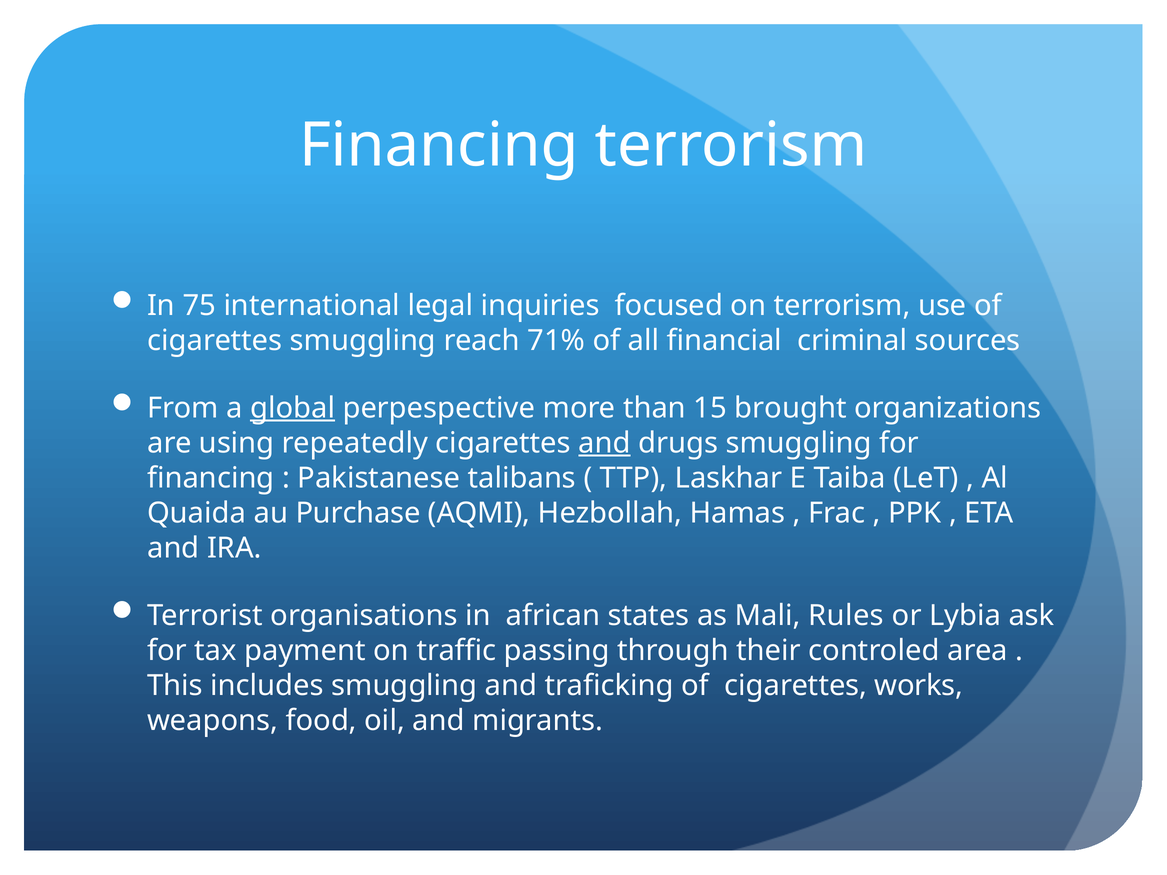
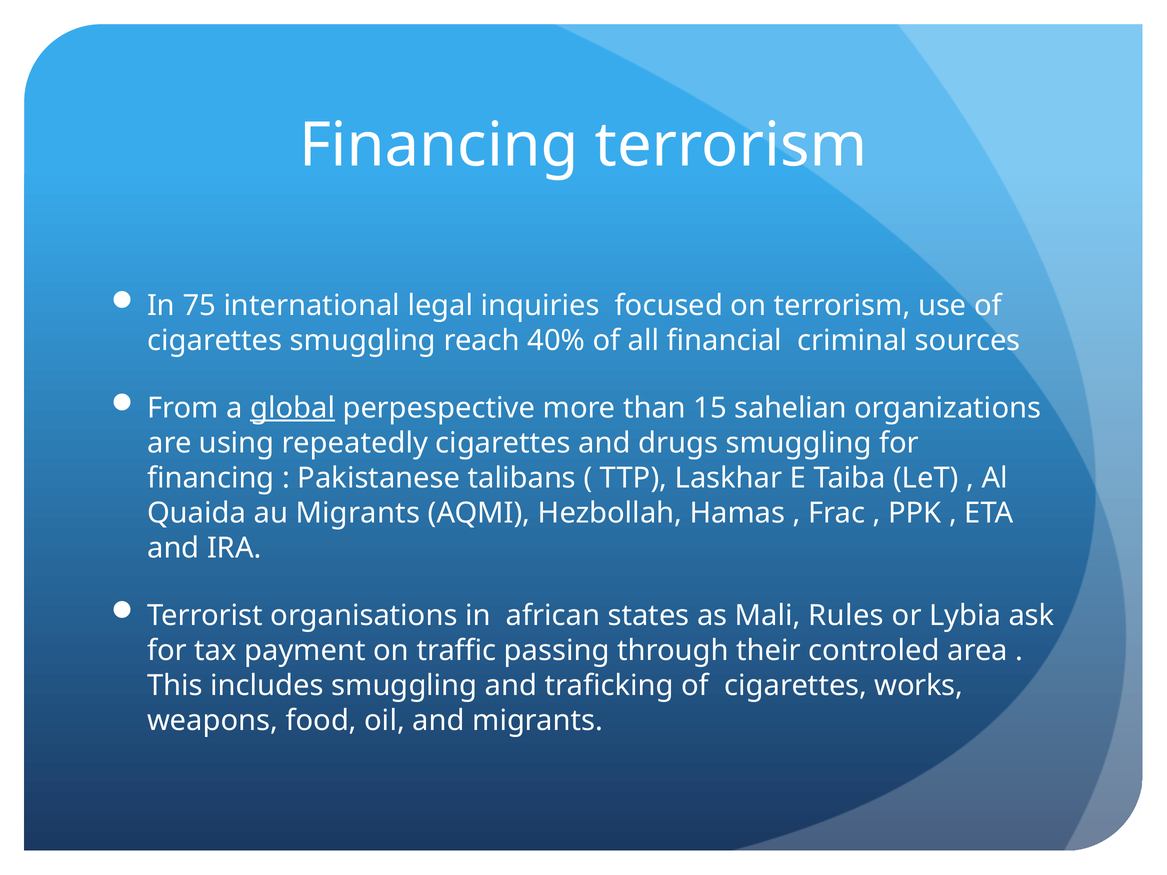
71%: 71% -> 40% (556, 341)
brought: brought -> sahelian (791, 408)
and underline: present -> none (604, 443)
au Purchase: Purchase -> Migrants (358, 513)
